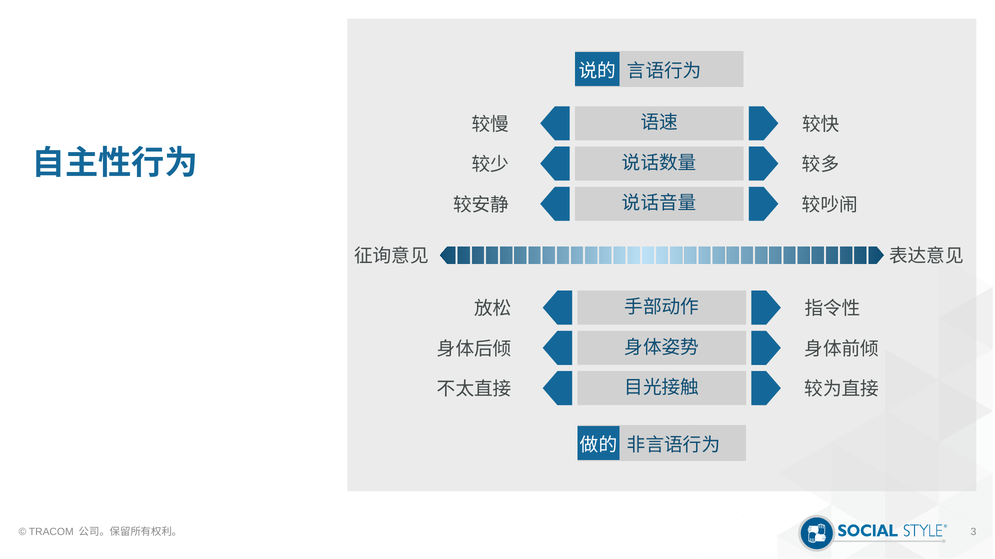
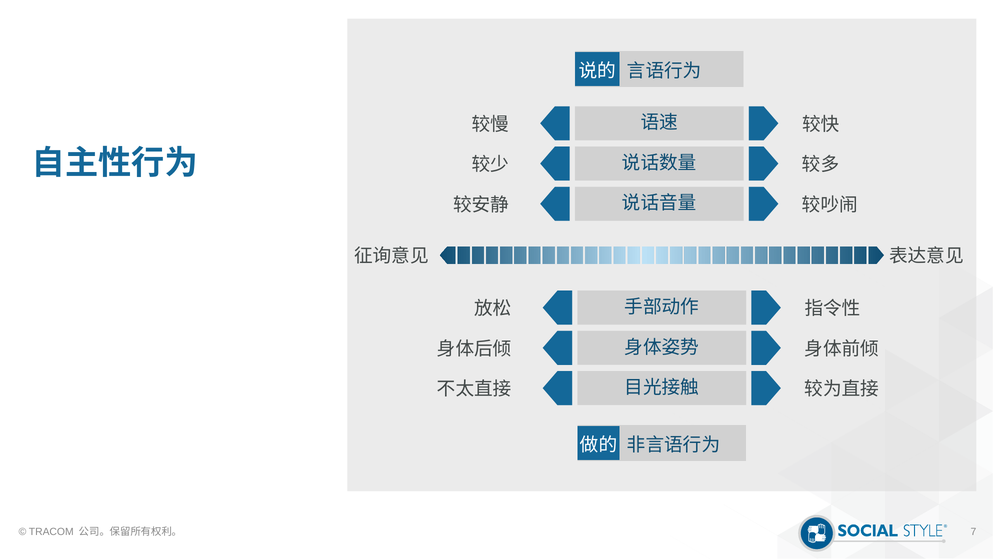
3: 3 -> 7 (973, 532)
